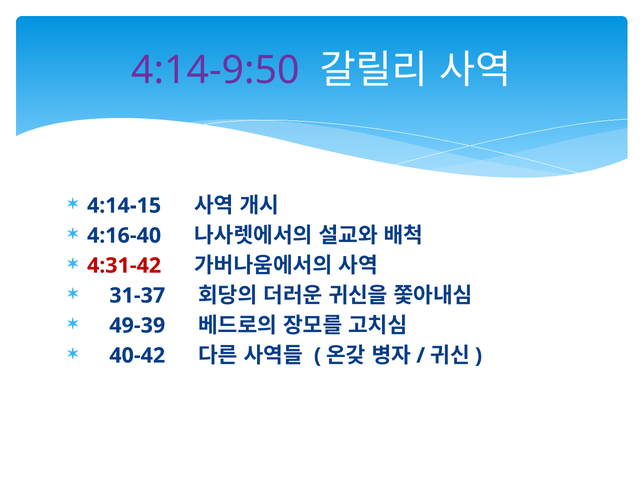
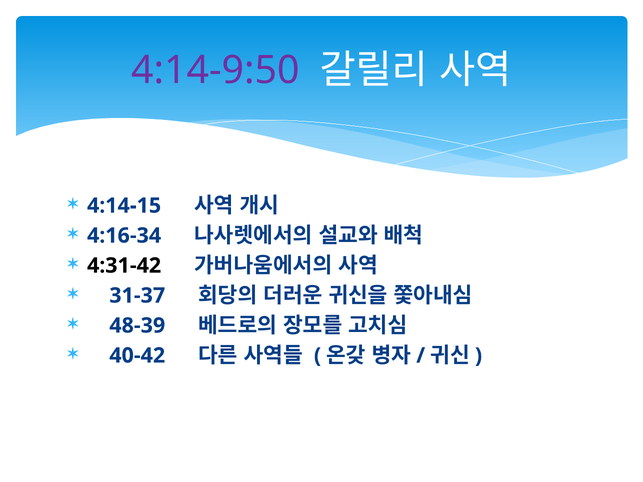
4:16-40: 4:16-40 -> 4:16-34 (124, 236)
4:31-42 colour: red -> black (124, 266)
49-39: 49-39 -> 48-39 (137, 326)
